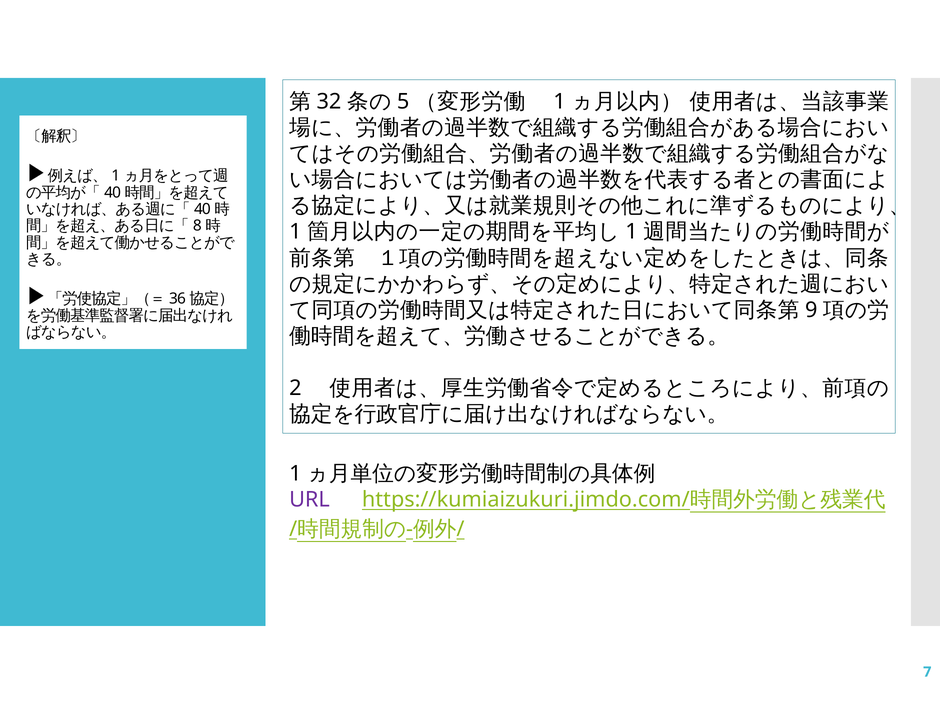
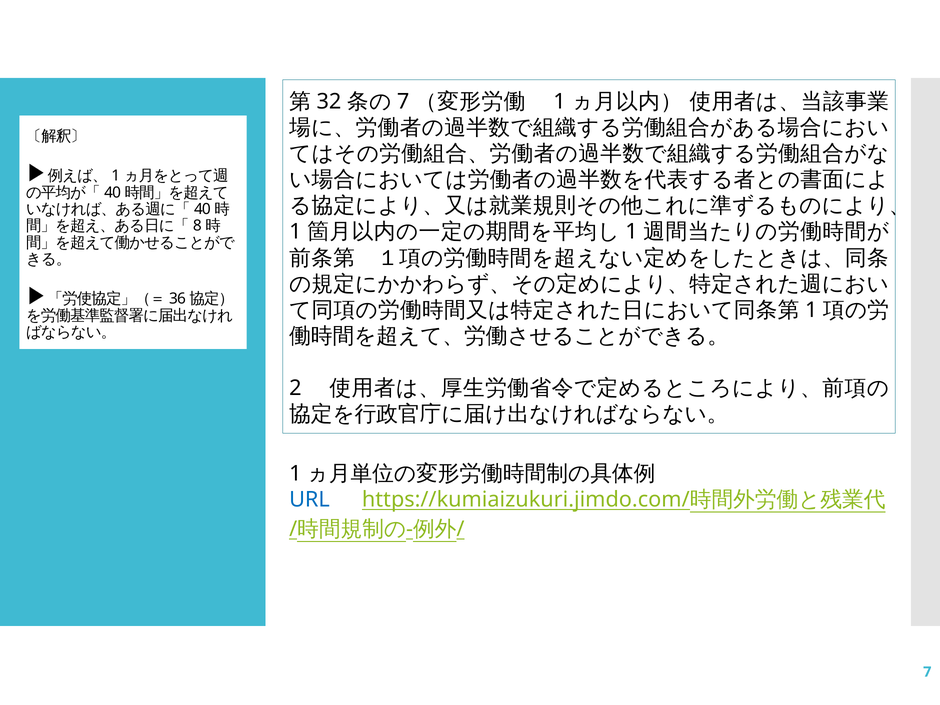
5: 5 -> 7 (403, 102)
9: 9 -> 1 (811, 310)
URL colour: purple -> blue (309, 499)
